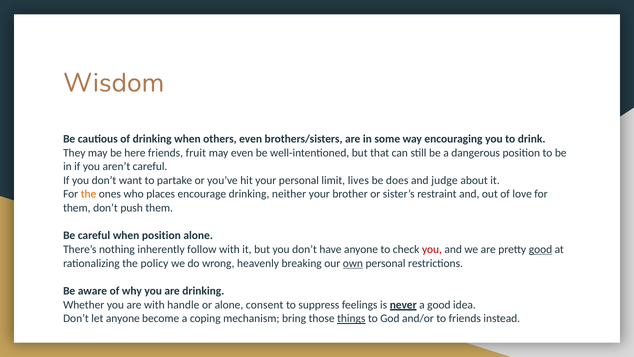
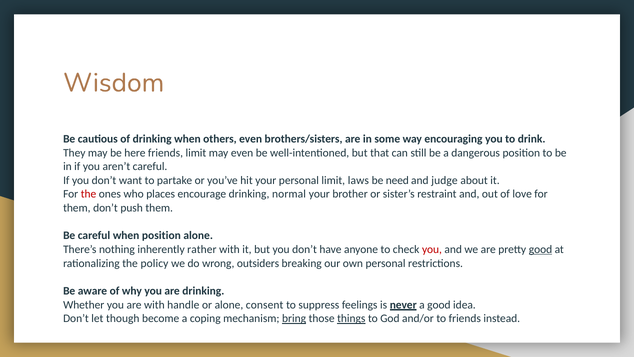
friends fruit: fruit -> limit (196, 153)
lives: lives -> laws (358, 180)
does: does -> need (397, 180)
the colour: orange -> red (89, 194)
neither: neither -> normal (289, 194)
follow: follow -> rather (202, 249)
heavenly: heavenly -> outsiders (258, 263)
own underline: present -> none (353, 263)
let anyone: anyone -> though (123, 318)
bring underline: none -> present (294, 318)
